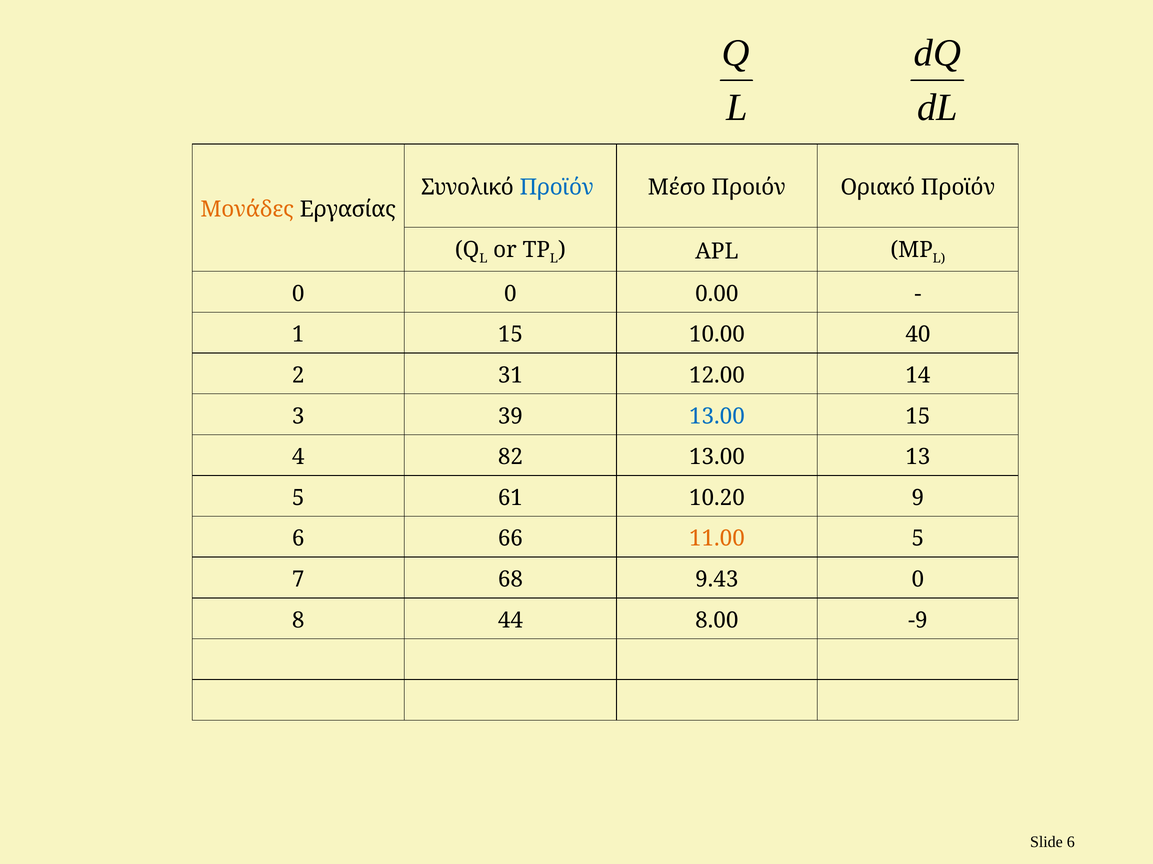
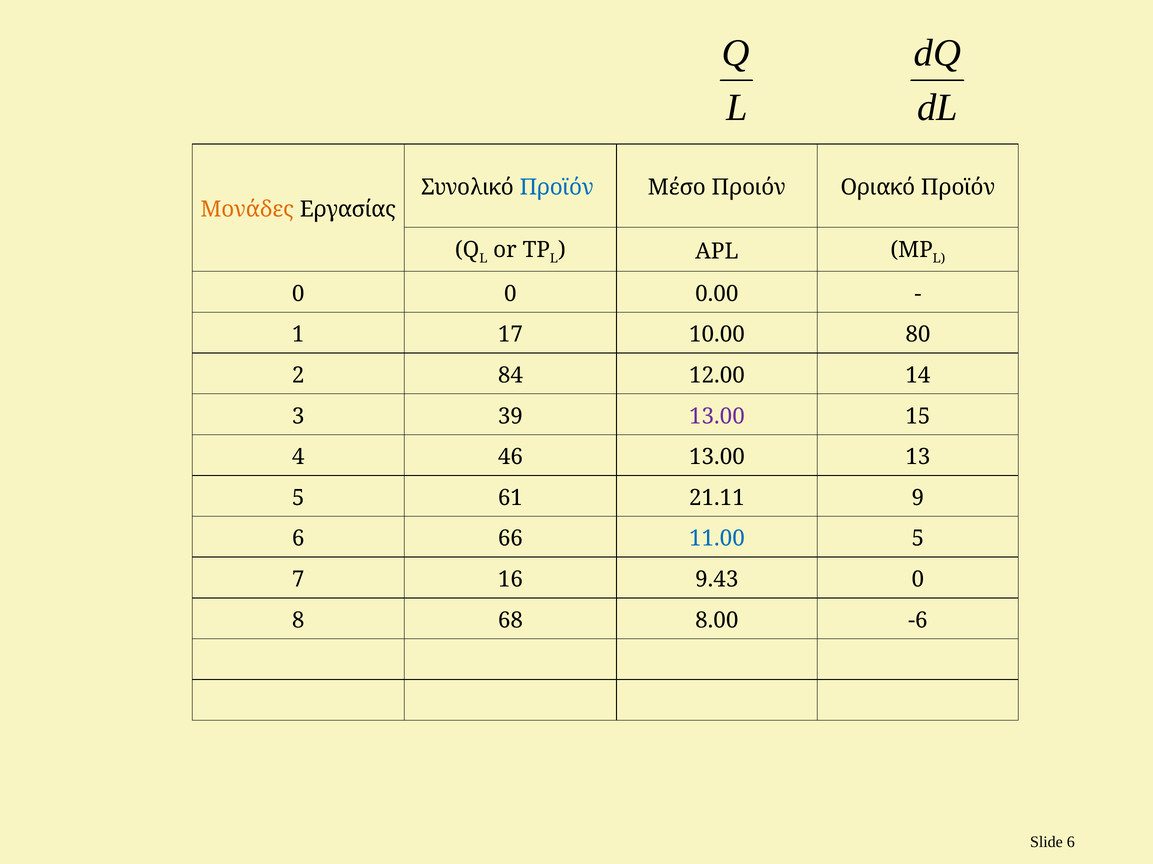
1 15: 15 -> 17 (510, 335)
40: 40 -> 80 (918, 335)
31: 31 -> 84 (510, 376)
13.00 colour: blue -> purple (717, 416)
82: 82 -> 46 (510, 457)
10.20: 10.20 -> 21.11 (717, 498)
11.00 colour: orange -> blue (717, 539)
68: 68 -> 16 (510, 580)
44: 44 -> 68 (510, 621)
-9: -9 -> -6 (918, 621)
